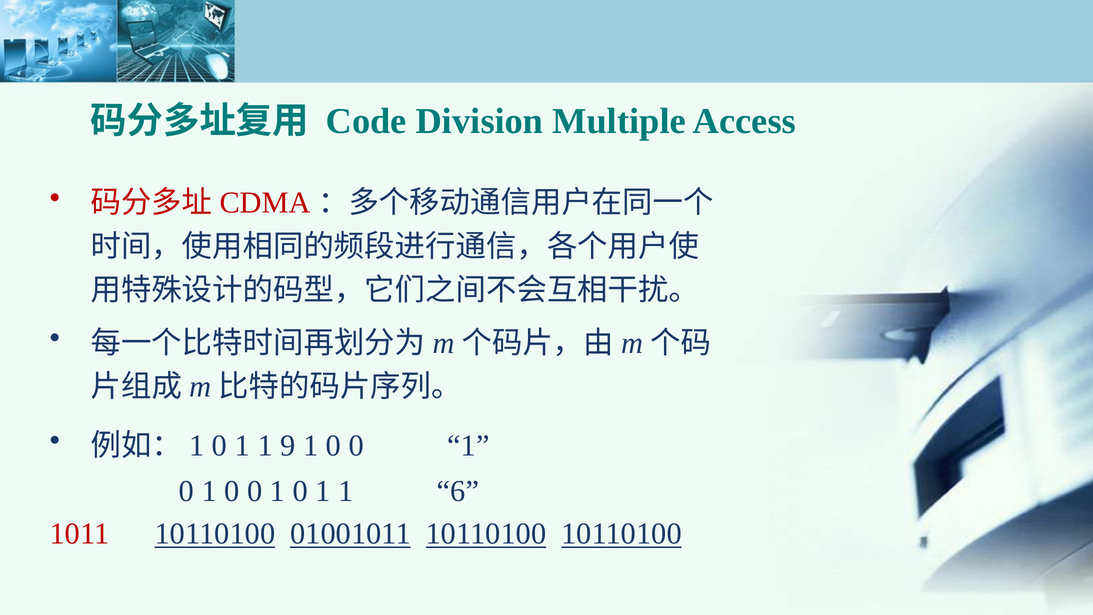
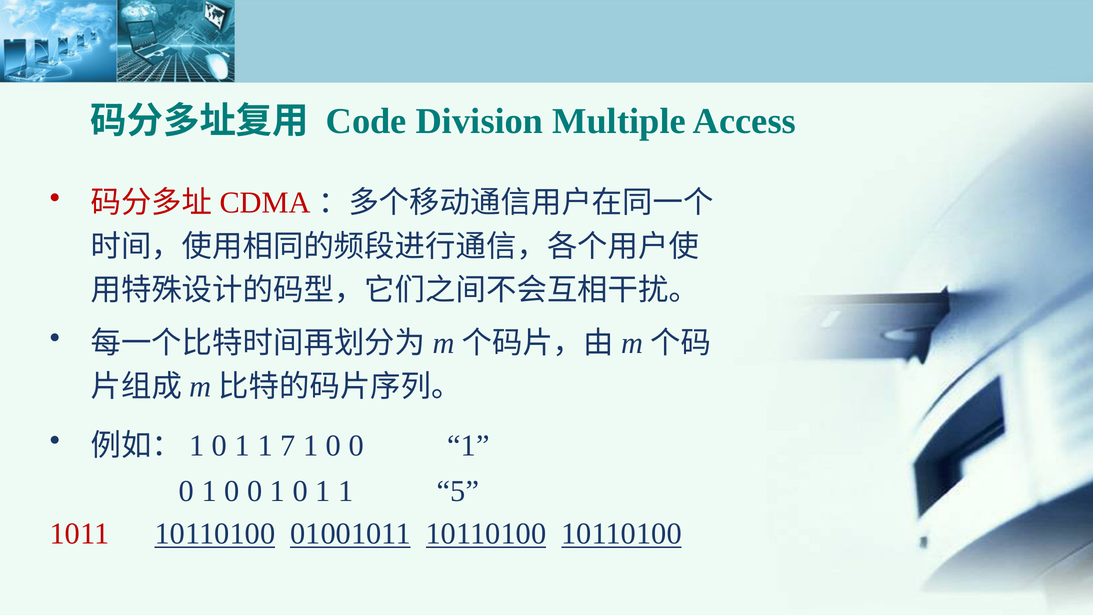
9: 9 -> 7 (288, 446)
6: 6 -> 5 (458, 491)
